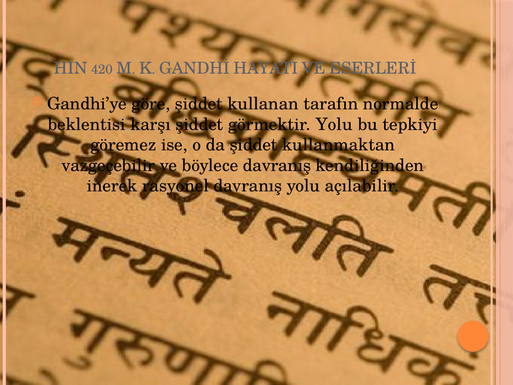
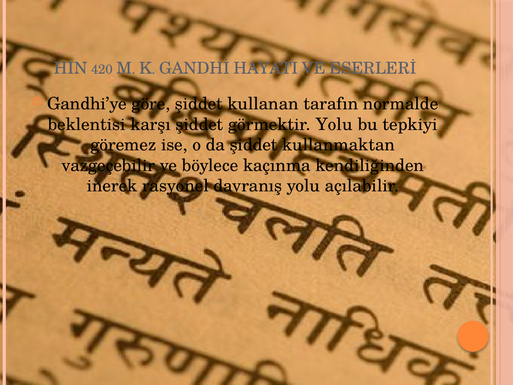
böylece davranış: davranış -> kaçınma (277, 165)
